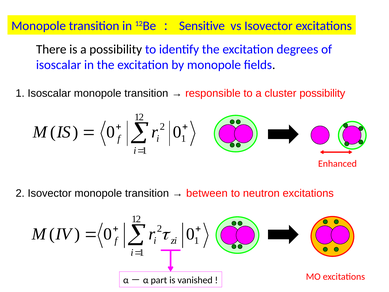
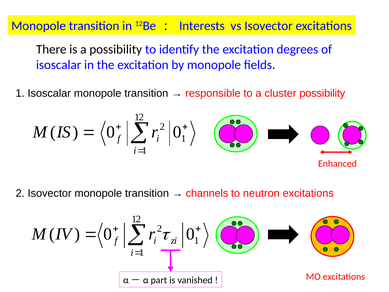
Sensitive: Sensitive -> Interests (202, 26)
between: between -> channels (207, 193)
